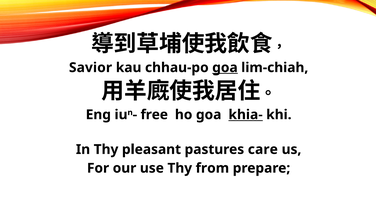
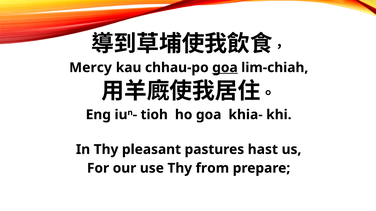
Savior: Savior -> Mercy (90, 68)
free: free -> tioh (154, 115)
khia- underline: present -> none (246, 115)
care: care -> hast (263, 150)
